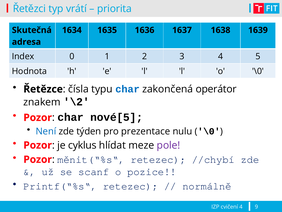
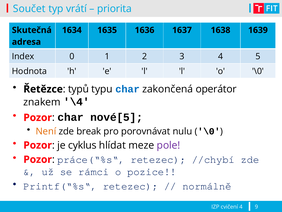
Řetězci: Řetězci -> Součet (29, 9)
čísla: čísla -> typů (78, 89)
\2: \2 -> \4 (76, 102)
Není colour: blue -> orange (46, 131)
týden: týden -> break (89, 131)
prezentace: prezentace -> porovnávat (146, 131)
měnit(“%s“: měnit(“%s“ -> práce(“%s“ (91, 159)
scanf: scanf -> rámci (94, 171)
